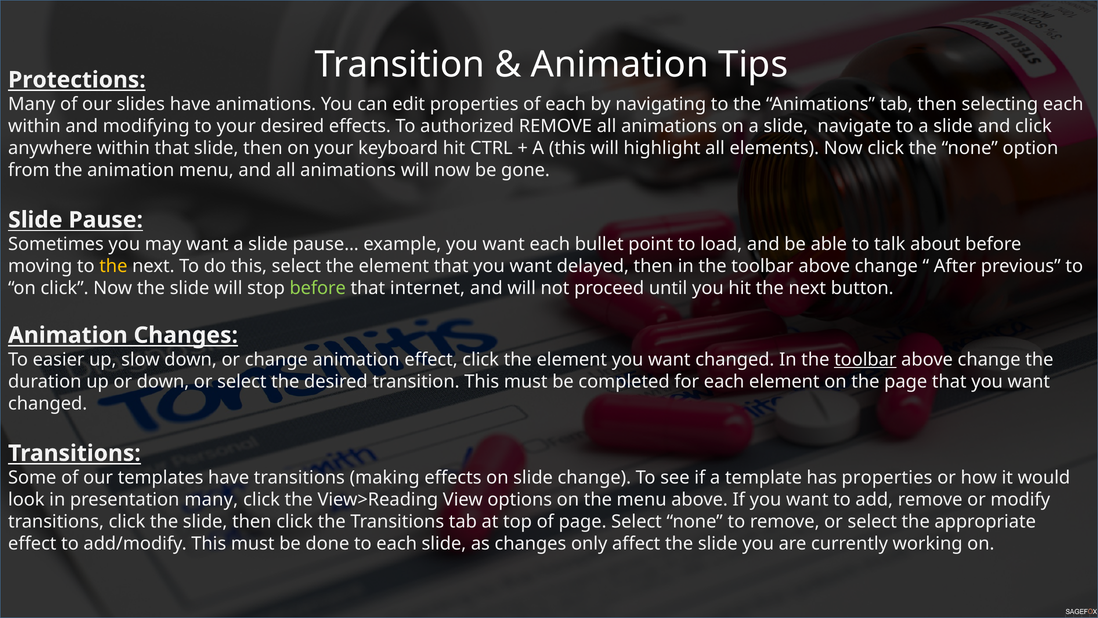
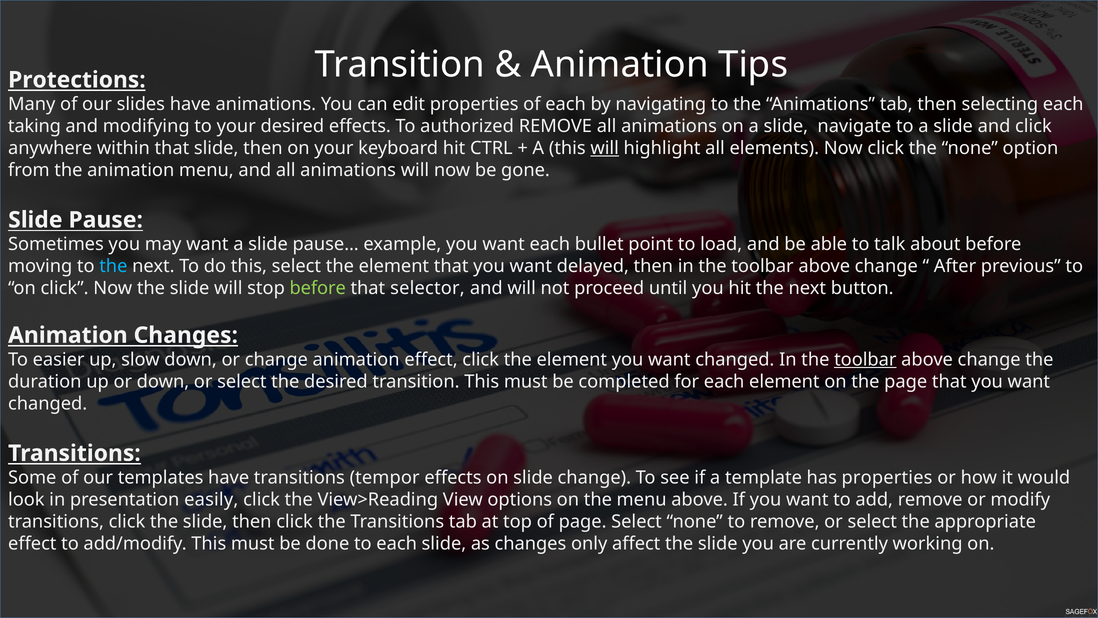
within: within -> taking (34, 126)
will underline: none -> present (605, 148)
the colour: yellow -> light blue (113, 266)
internet: internet -> selector (427, 288)
making: making -> tempor (385, 477)
presentation many: many -> easily (211, 499)
